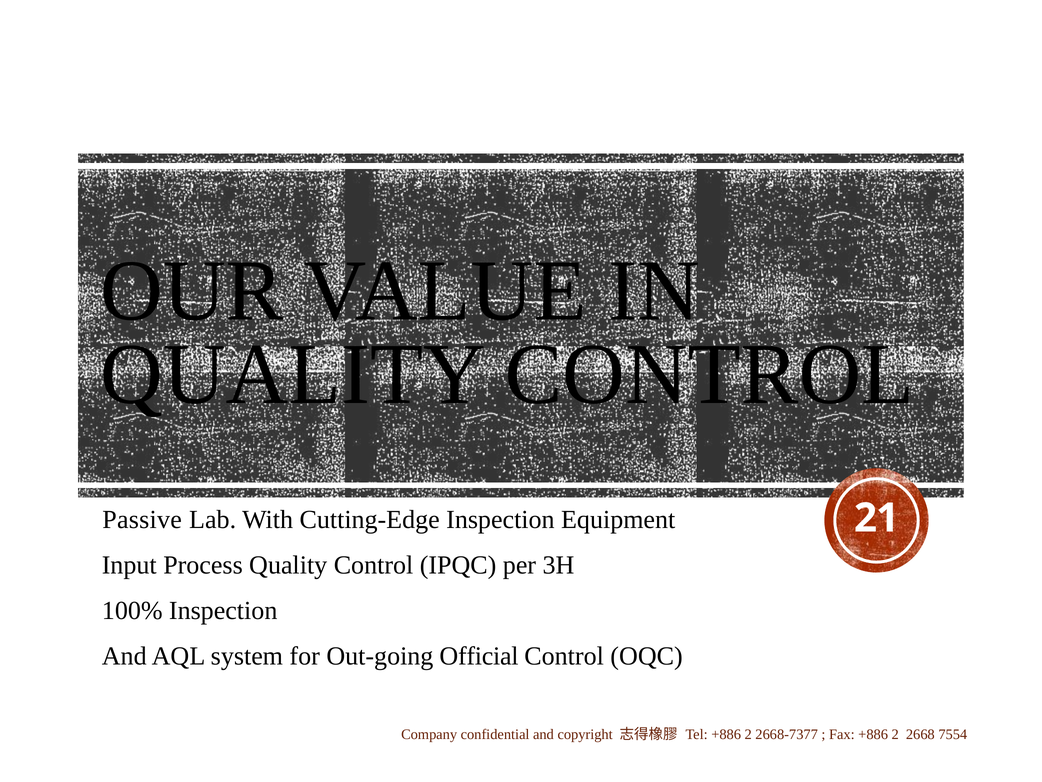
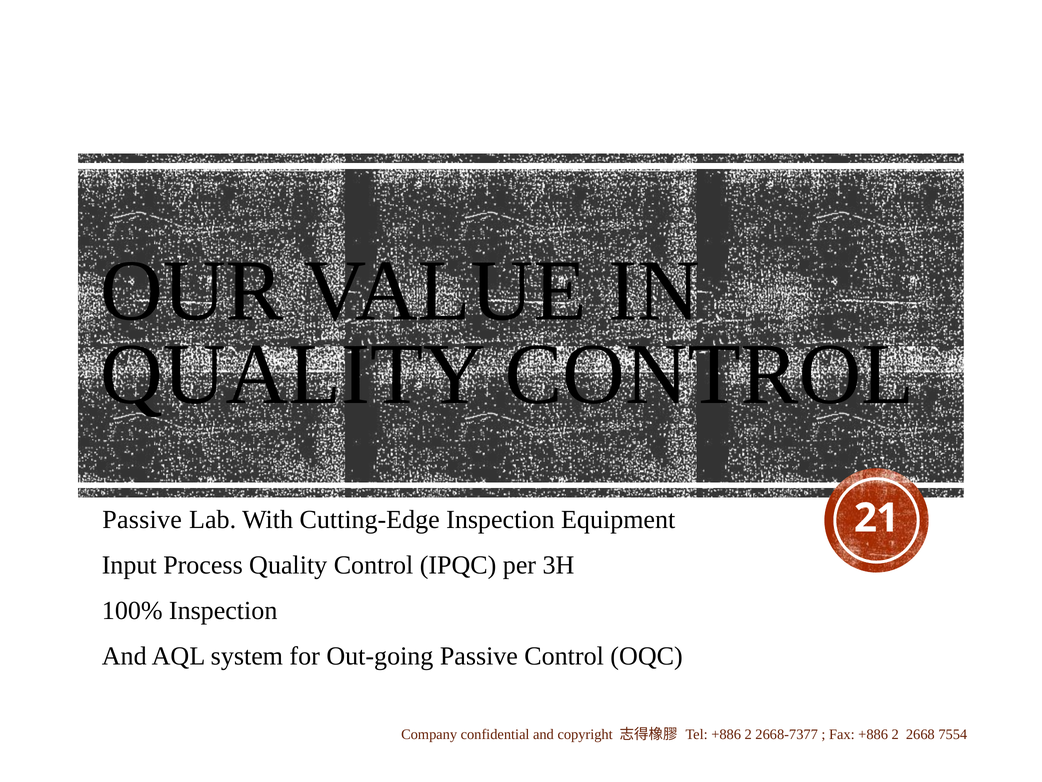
Out-going Official: Official -> Passive (479, 656)
